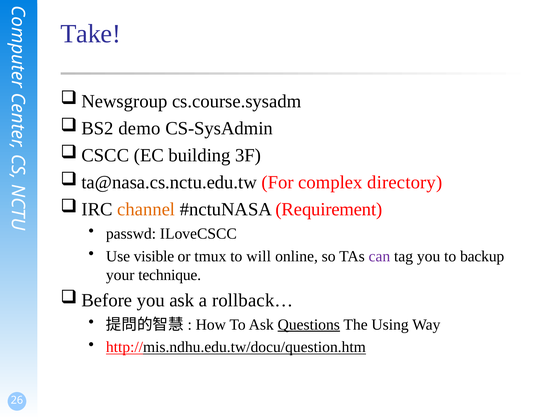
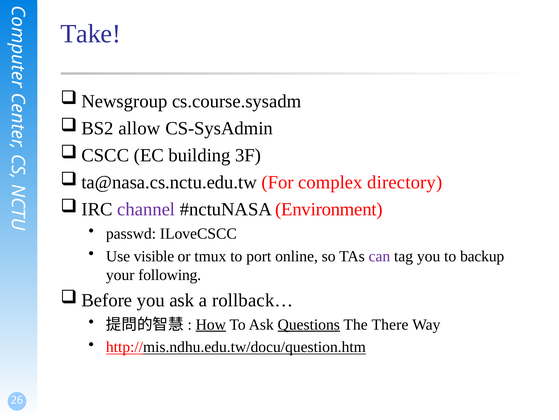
demo: demo -> allow (139, 128)
channel colour: orange -> purple (146, 209)
Requirement: Requirement -> Environment (329, 209)
will: will -> port (259, 256)
technique: technique -> following (170, 274)
How underline: none -> present (211, 324)
Using: Using -> There (390, 324)
